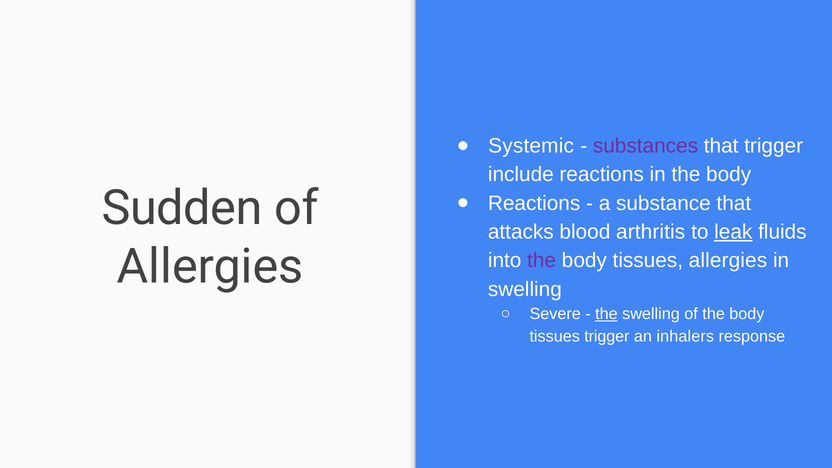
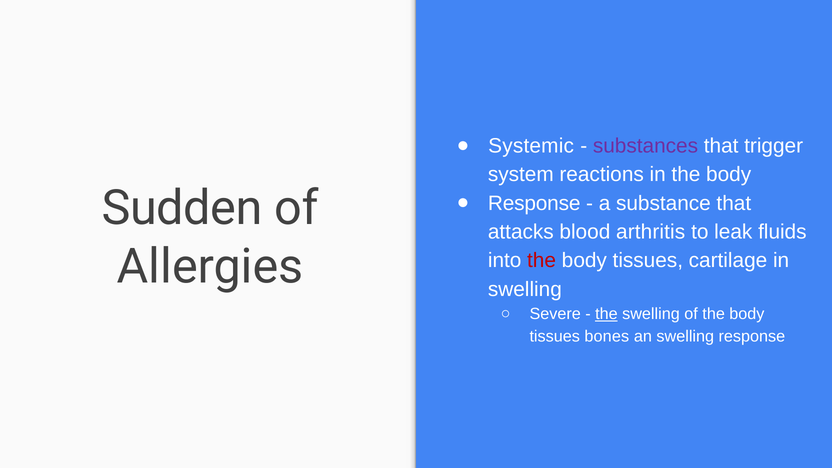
include: include -> system (521, 175)
Reactions: Reactions -> Response (534, 203)
leak underline: present -> none (733, 232)
the colour: purple -> red (542, 261)
tissues allergies: allergies -> cartilage (728, 261)
tissues trigger: trigger -> bones (607, 336)
an inhalers: inhalers -> swelling (685, 336)
